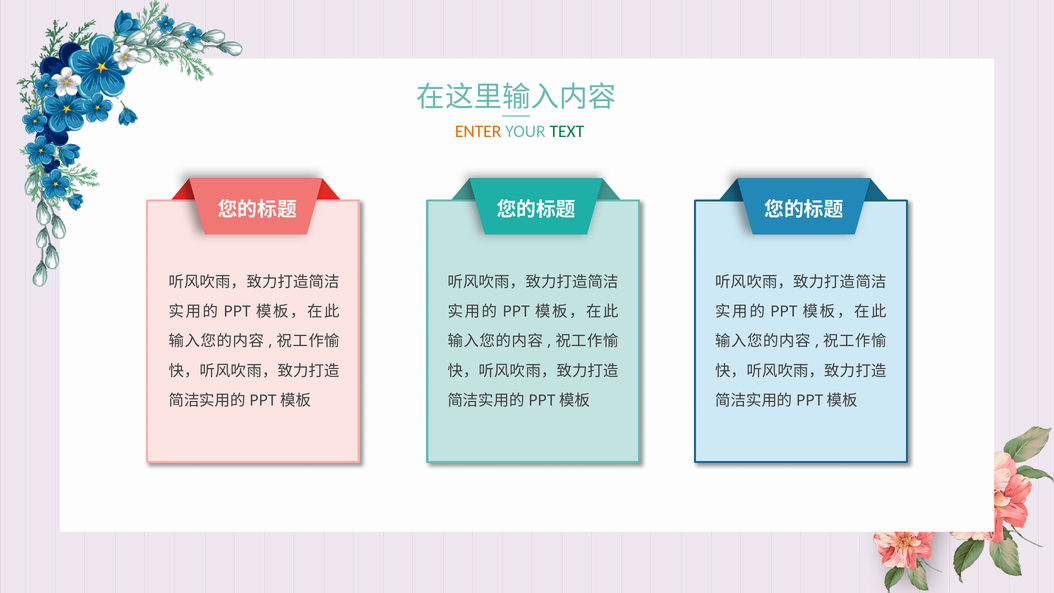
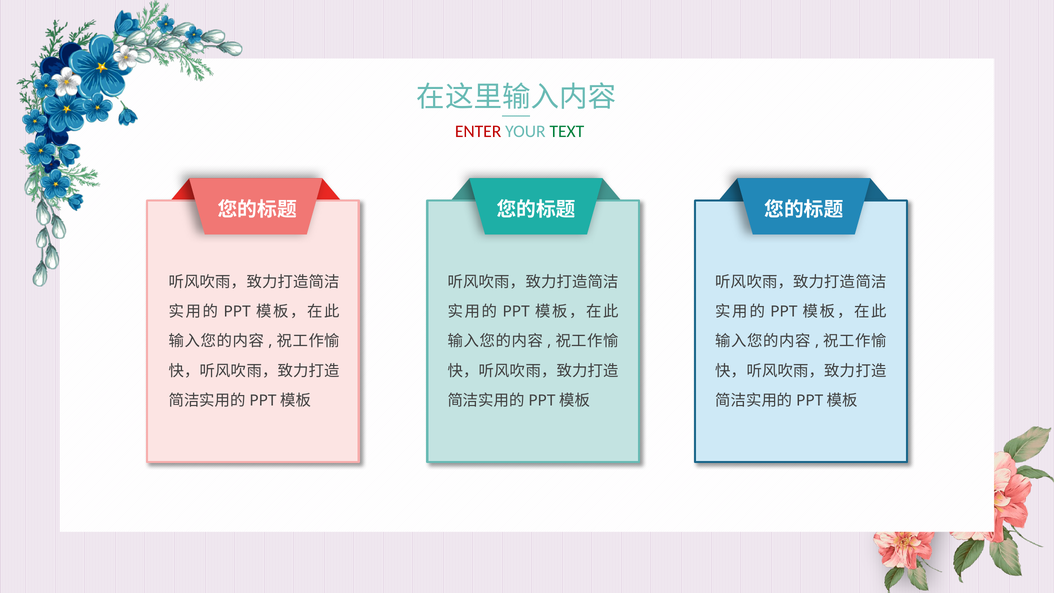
ENTER colour: orange -> red (478, 132)
